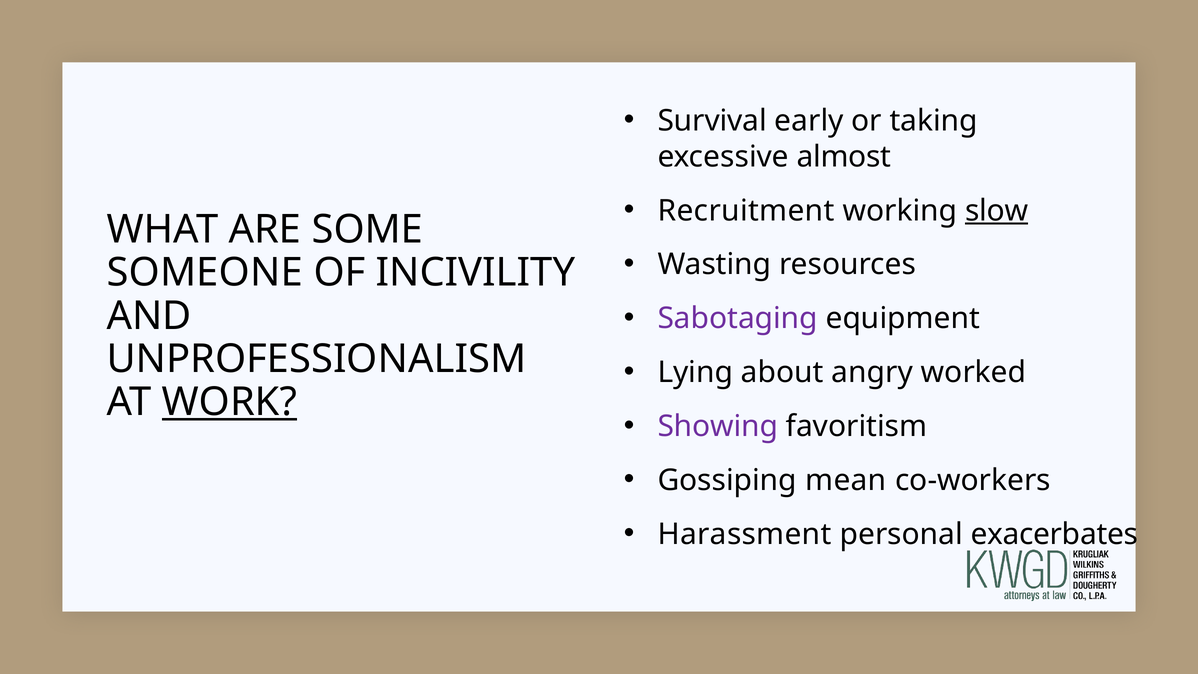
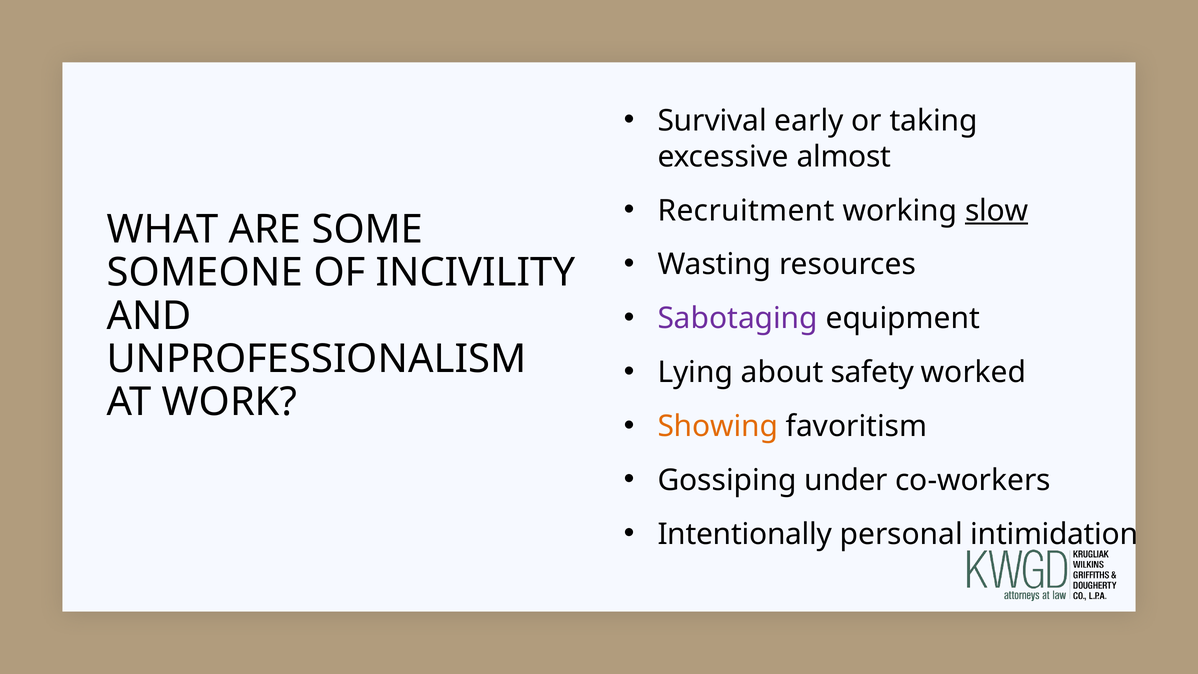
angry: angry -> safety (872, 372)
WORK underline: present -> none (229, 402)
Showing colour: purple -> orange (718, 426)
mean: mean -> under (846, 480)
Harassment: Harassment -> Intentionally (745, 534)
exacerbates: exacerbates -> intimidation (1054, 534)
